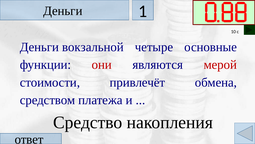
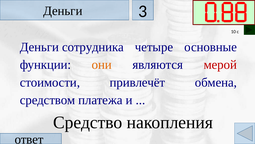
1: 1 -> 3 (143, 11)
вокзальной: вокзальной -> сотрудника (93, 47)
они colour: red -> orange (102, 64)
